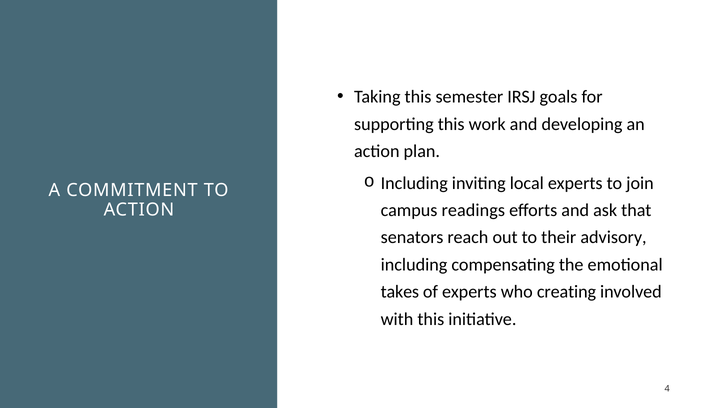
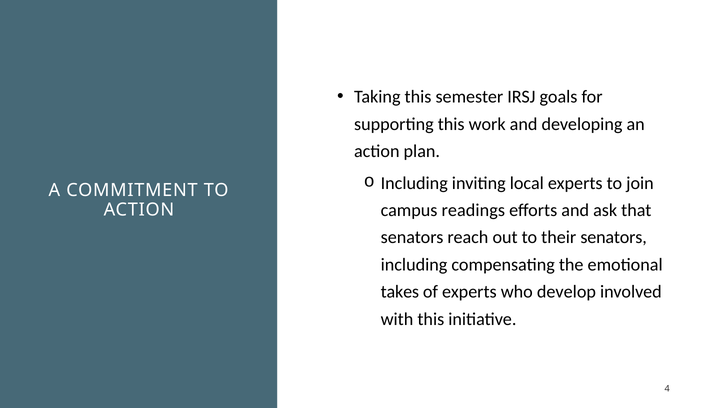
their advisory: advisory -> senators (614, 237)
creating: creating -> develop (566, 292)
